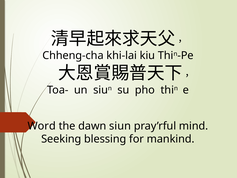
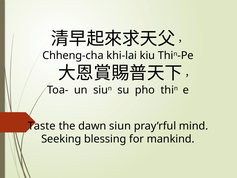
Word: Word -> Taste (42, 126)
